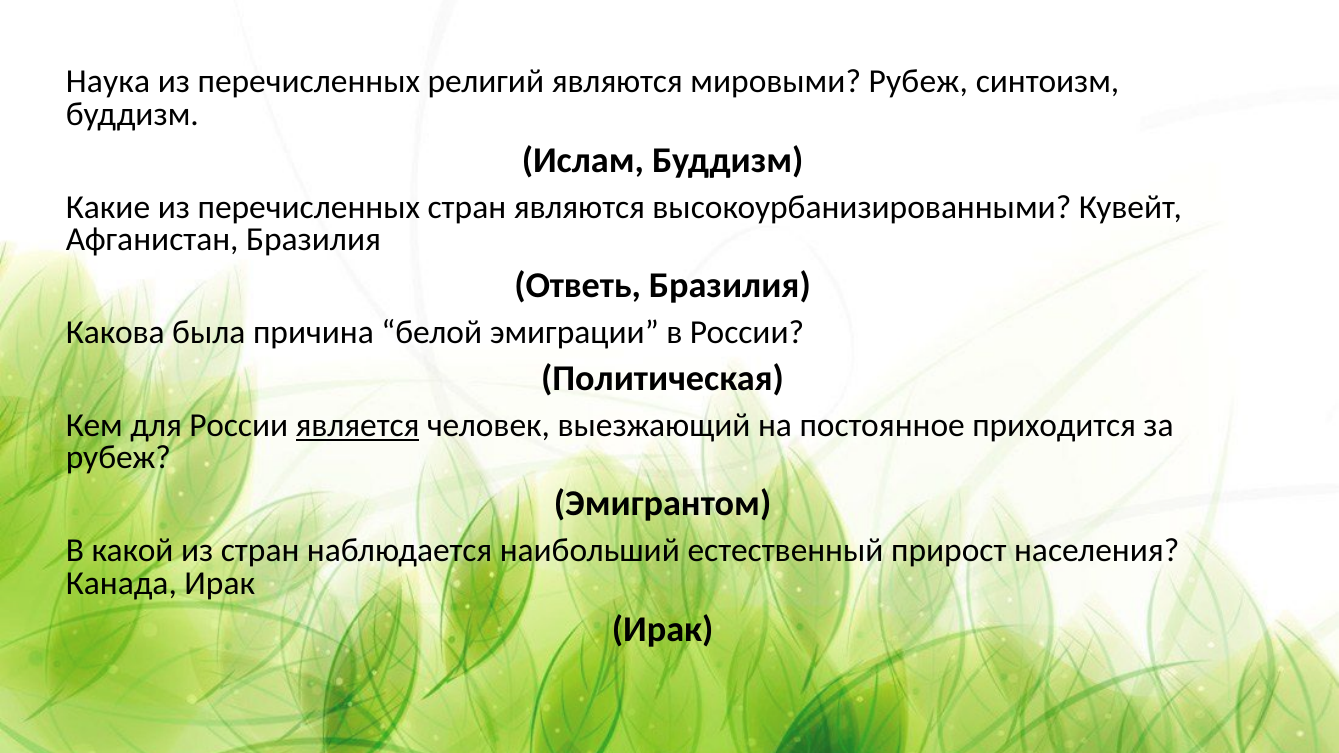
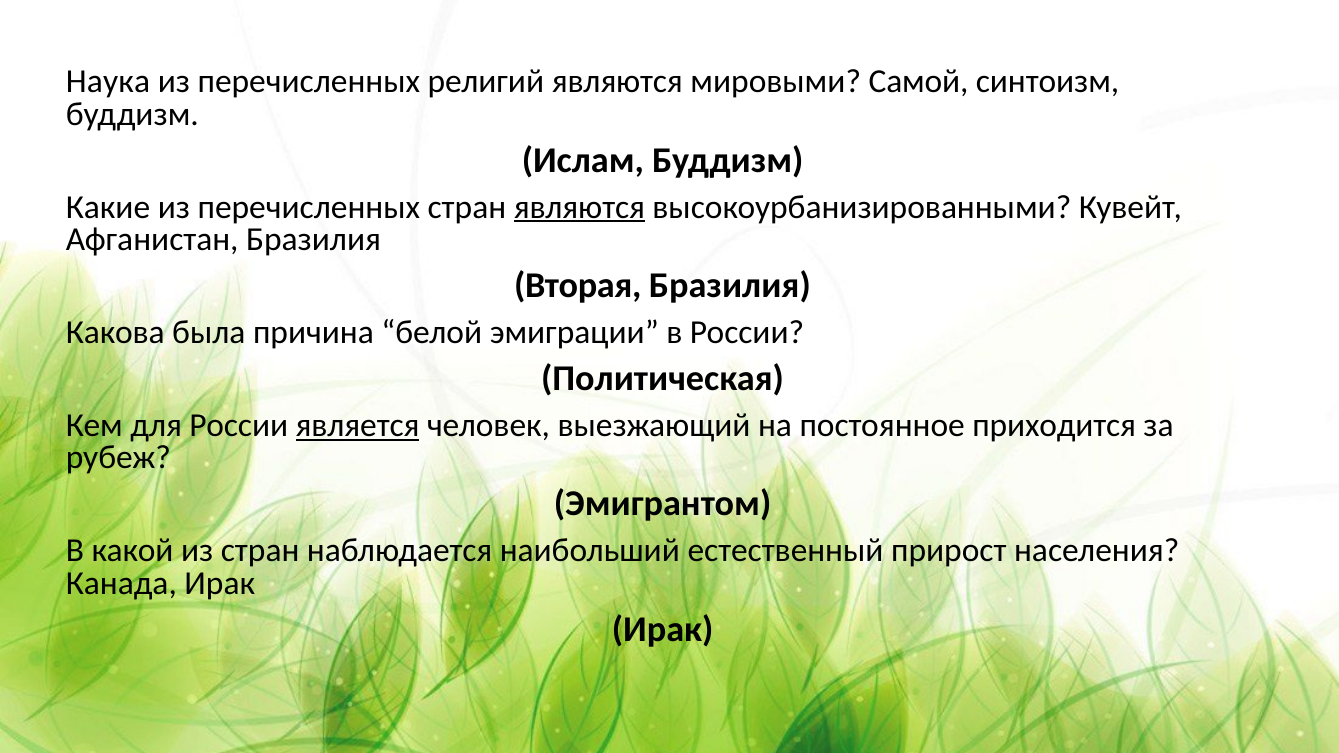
мировыми Рубеж: Рубеж -> Самой (918, 82)
являются underline: none -> present (579, 207)
Ответь: Ответь -> Вторая (578, 286)
